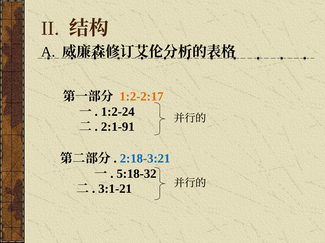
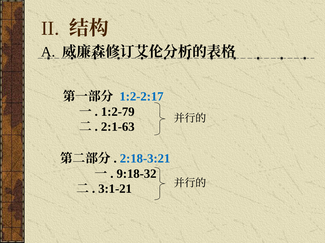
1:2-2:17 colour: orange -> blue (141, 97)
1:2-24: 1:2-24 -> 1:2-79 (118, 112)
2:1-91: 2:1-91 -> 2:1-63 (118, 127)
5:18-32: 5:18-32 -> 9:18-32 (137, 174)
